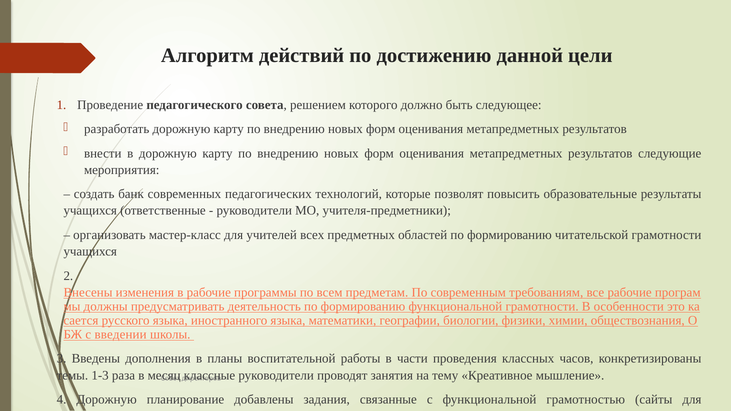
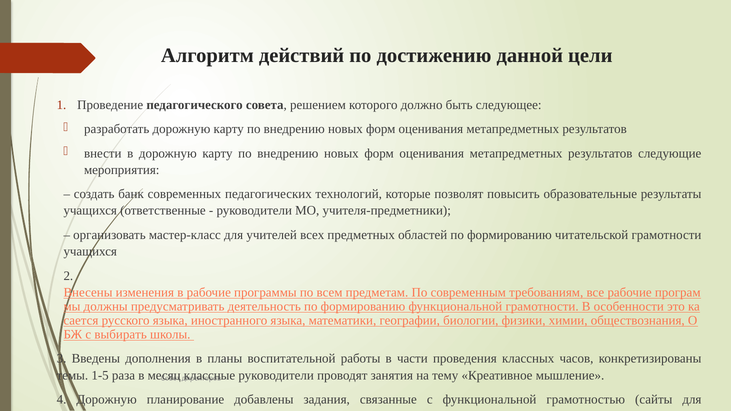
введении: введении -> выбирать (121, 335)
1-3: 1-3 -> 1-5 (100, 375)
